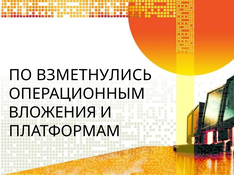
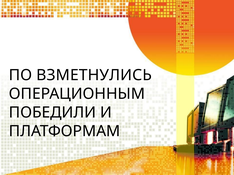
ВЛОЖЕНИЯ: ВЛОЖЕНИЯ -> ПОБЕДИЛИ (52, 113)
